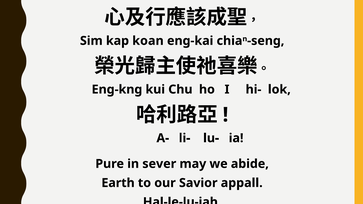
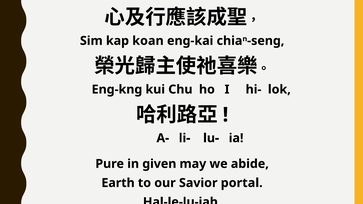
sever: sever -> given (159, 164)
appall: appall -> portal (242, 183)
